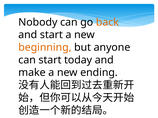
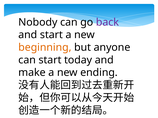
back colour: orange -> purple (107, 22)
